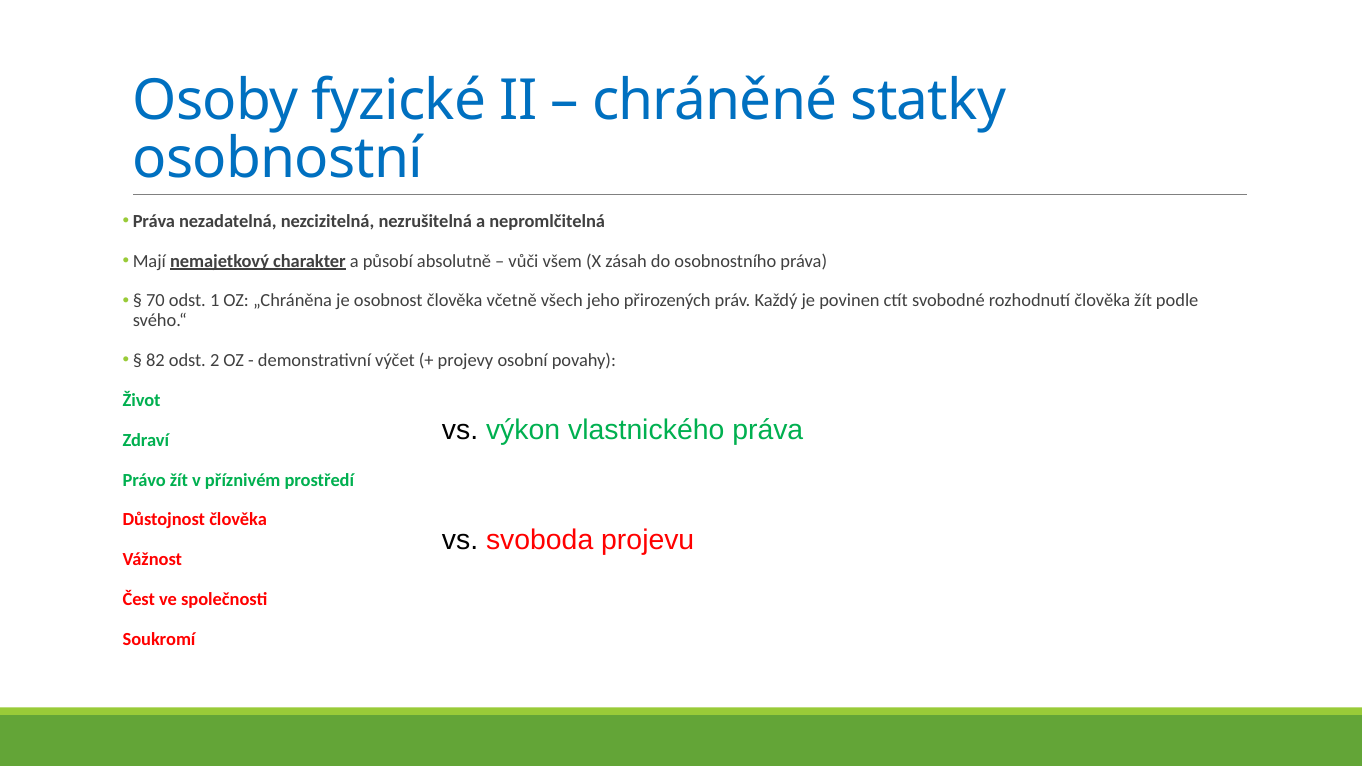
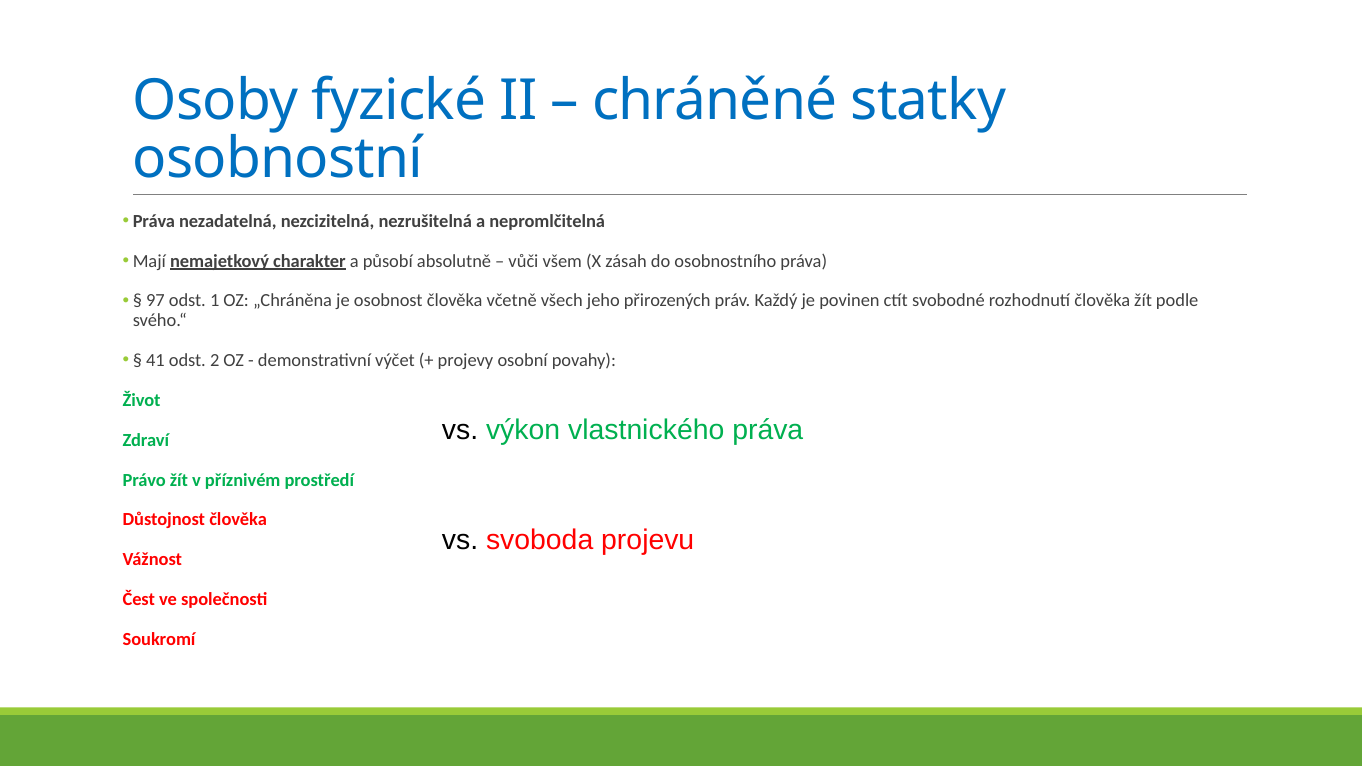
70: 70 -> 97 (155, 301)
82: 82 -> 41 (155, 361)
